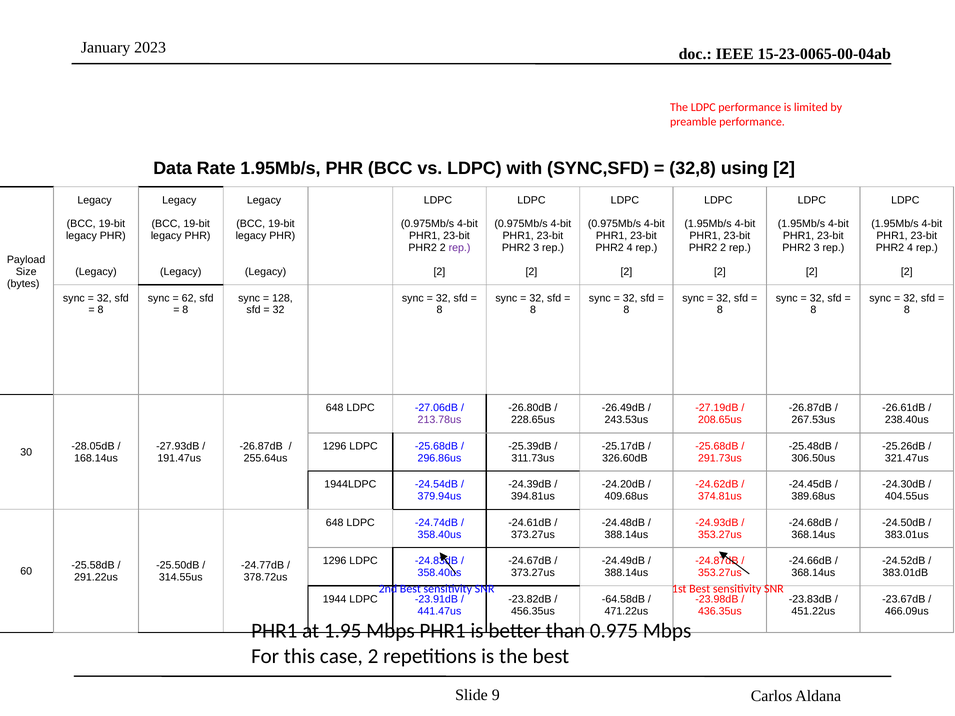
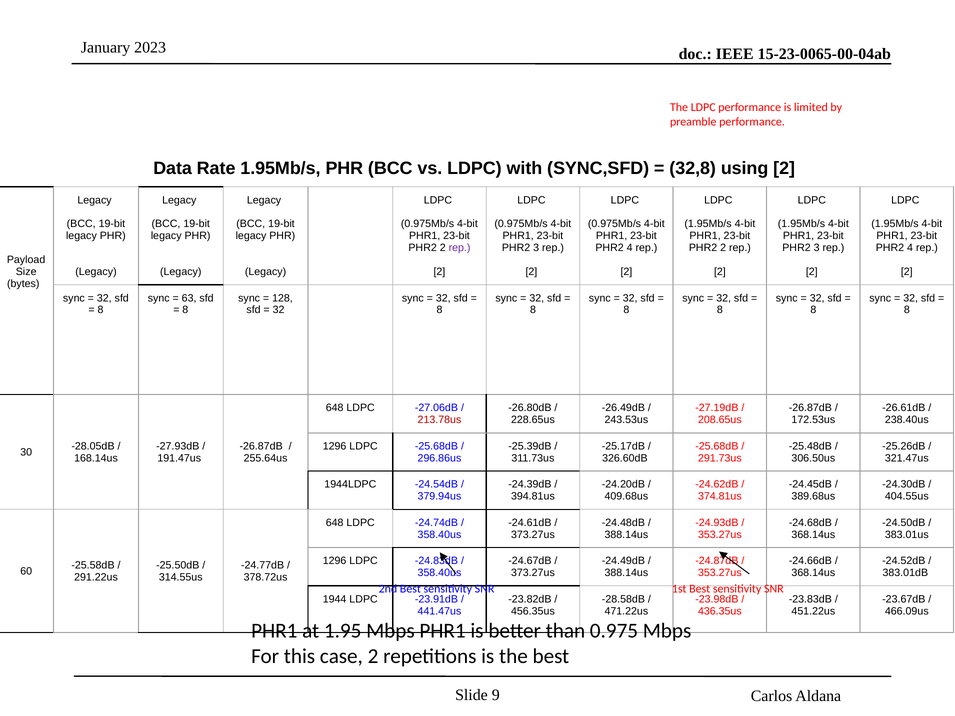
62: 62 -> 63 (189, 298)
213.78us colour: purple -> red (439, 420)
267.53us: 267.53us -> 172.53us (813, 420)
-64.58dB: -64.58dB -> -28.58dB (623, 599)
